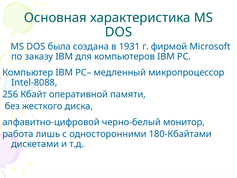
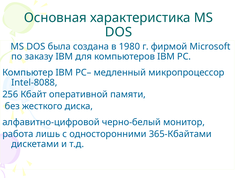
1931: 1931 -> 1980 (129, 46)
180-Кбайтами: 180-Кбайтами -> 365-Кбайтами (180, 134)
